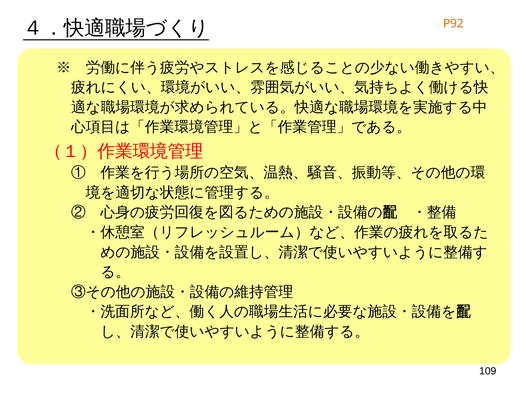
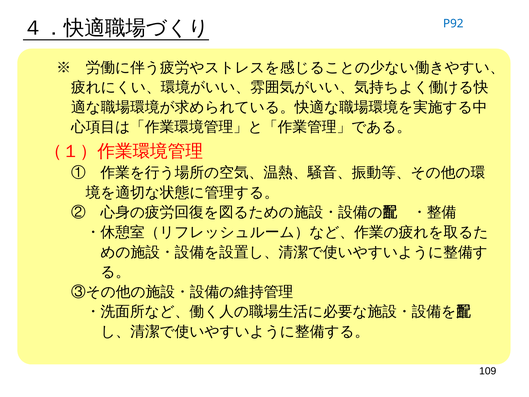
P92 colour: orange -> blue (453, 24)
